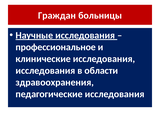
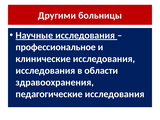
Граждан: Граждан -> Другими (57, 15)
